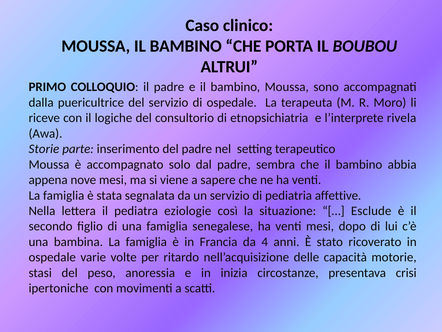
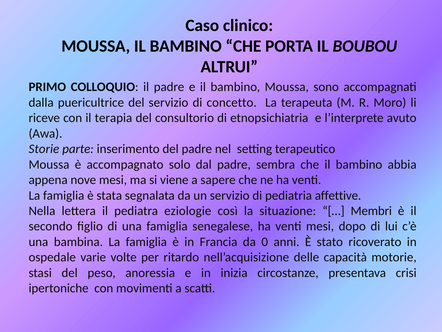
di ospedale: ospedale -> concetto (232, 102)
logiche: logiche -> terapia (113, 118)
rivela: rivela -> avuto (402, 118)
Esclude: Esclude -> Membri (371, 211)
4: 4 -> 0 (265, 242)
